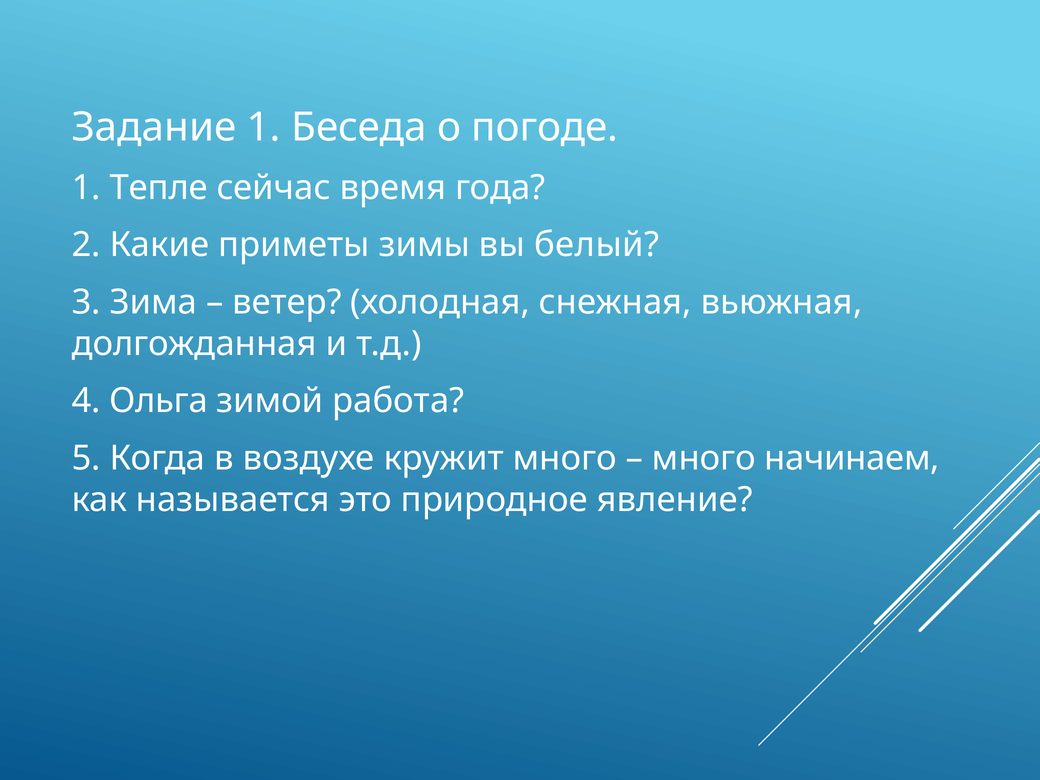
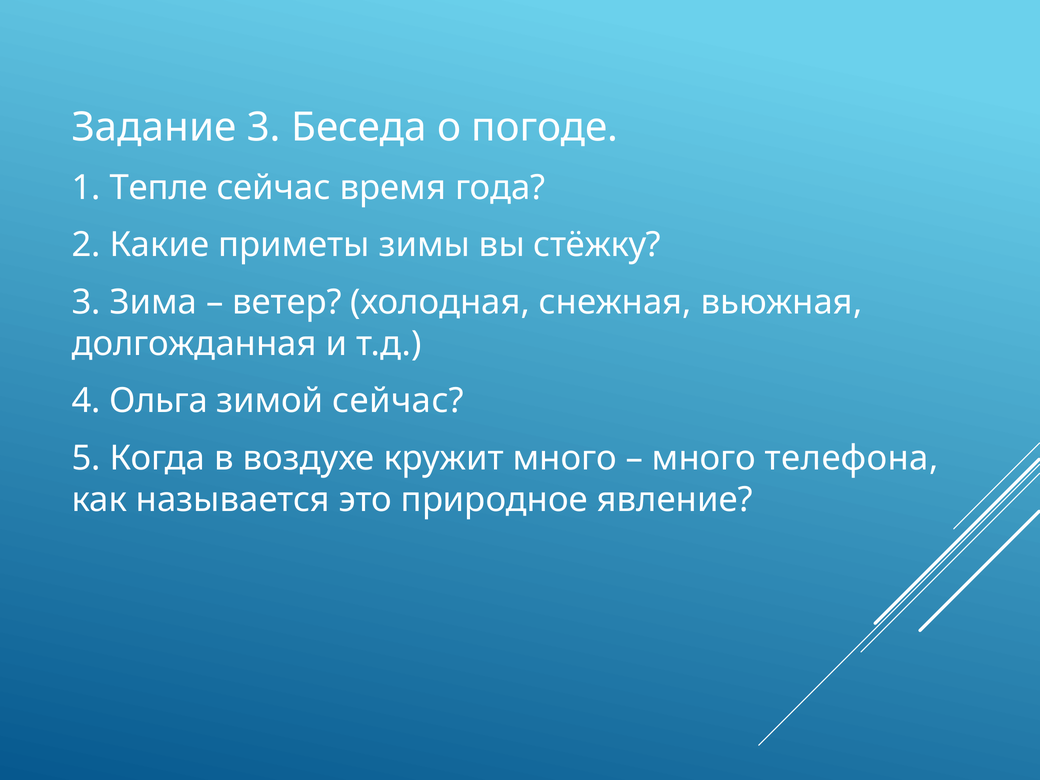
Задание 1: 1 -> 3 (264, 127)
белый: белый -> стёжку (597, 245)
зимой работа: работа -> сейчас (398, 401)
начинаем: начинаем -> телефона (852, 458)
